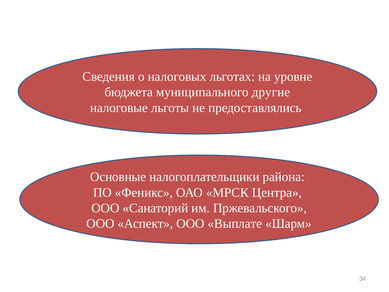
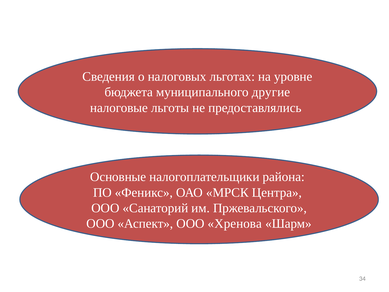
Выплате: Выплате -> Хренова (235, 223)
